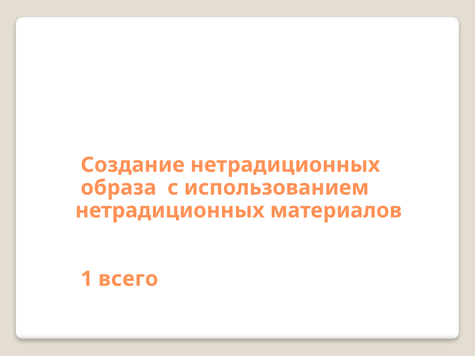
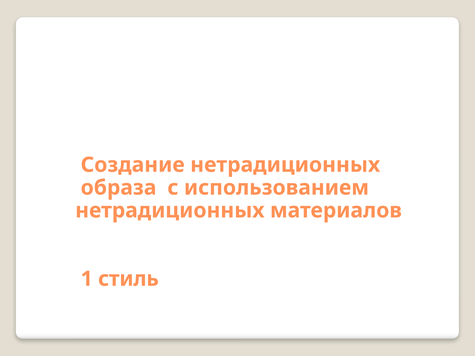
всего: всего -> стиль (128, 279)
